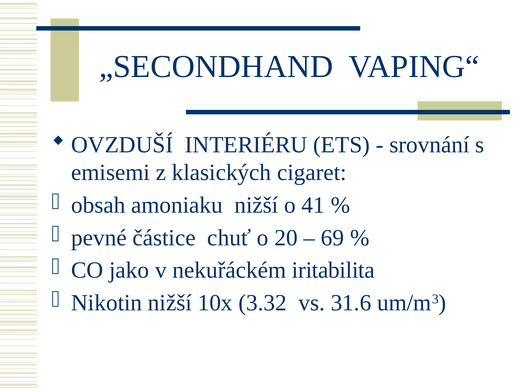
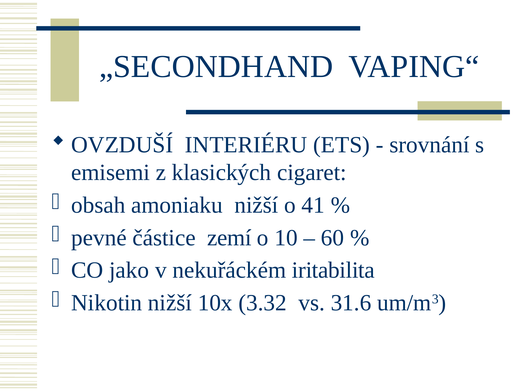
chuť: chuť -> zemí (229, 238)
20: 20 -> 10 (286, 238)
69: 69 -> 60 (333, 238)
